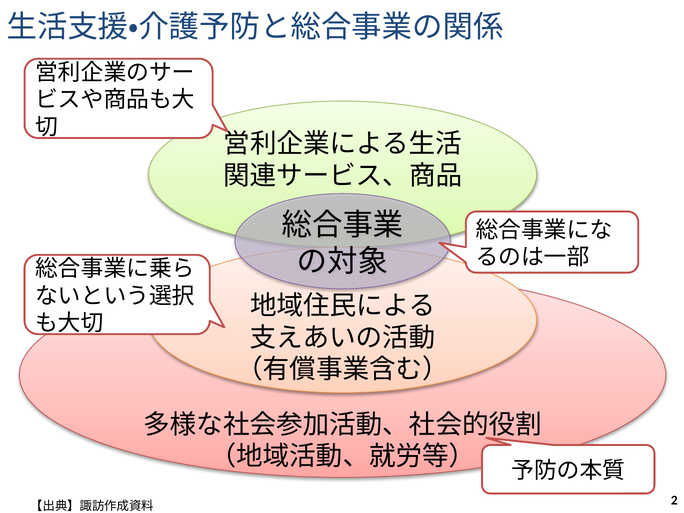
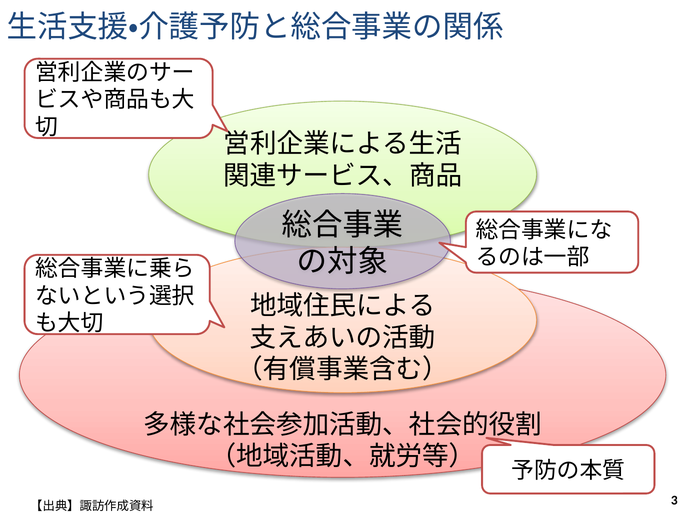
2: 2 -> 3 (674, 500)
